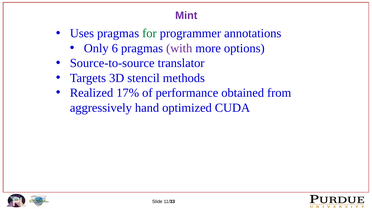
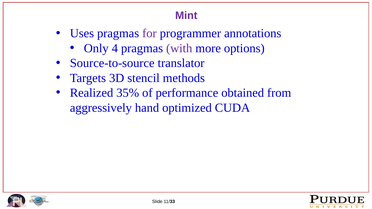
for colour: green -> purple (149, 33)
6: 6 -> 4 (115, 48)
17%: 17% -> 35% (128, 93)
